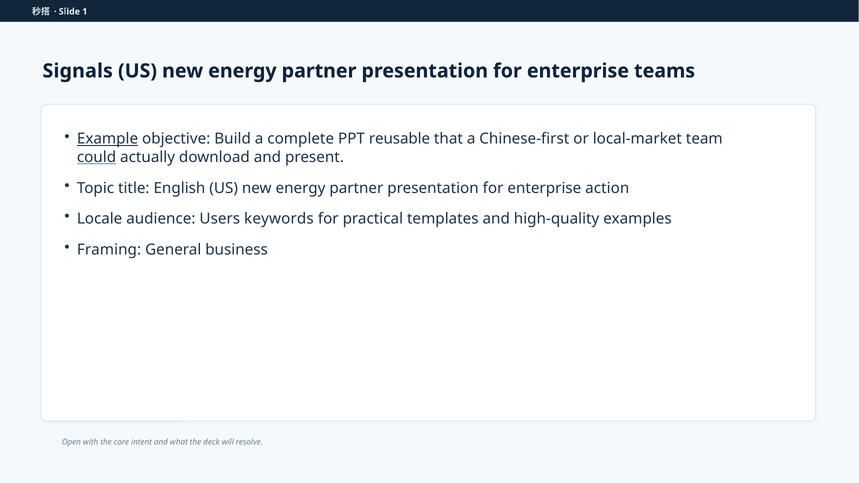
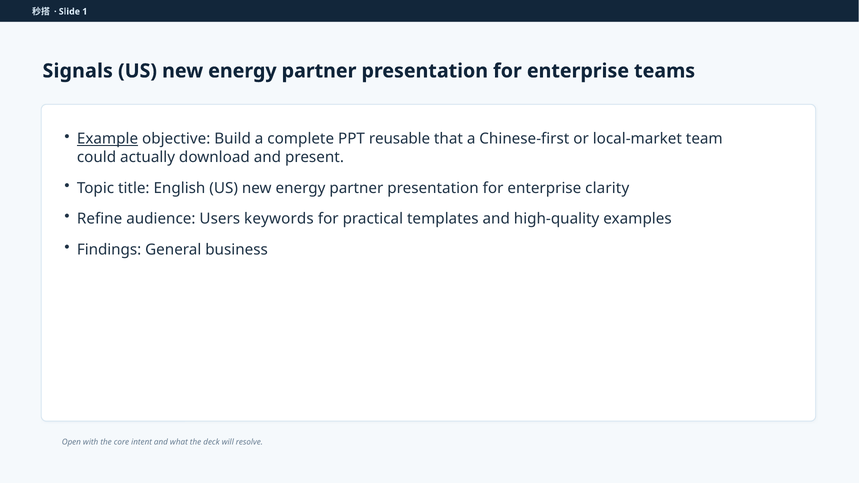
could underline: present -> none (97, 157)
action: action -> clarity (607, 188)
Locale: Locale -> Refine (100, 219)
Framing: Framing -> Findings (109, 250)
